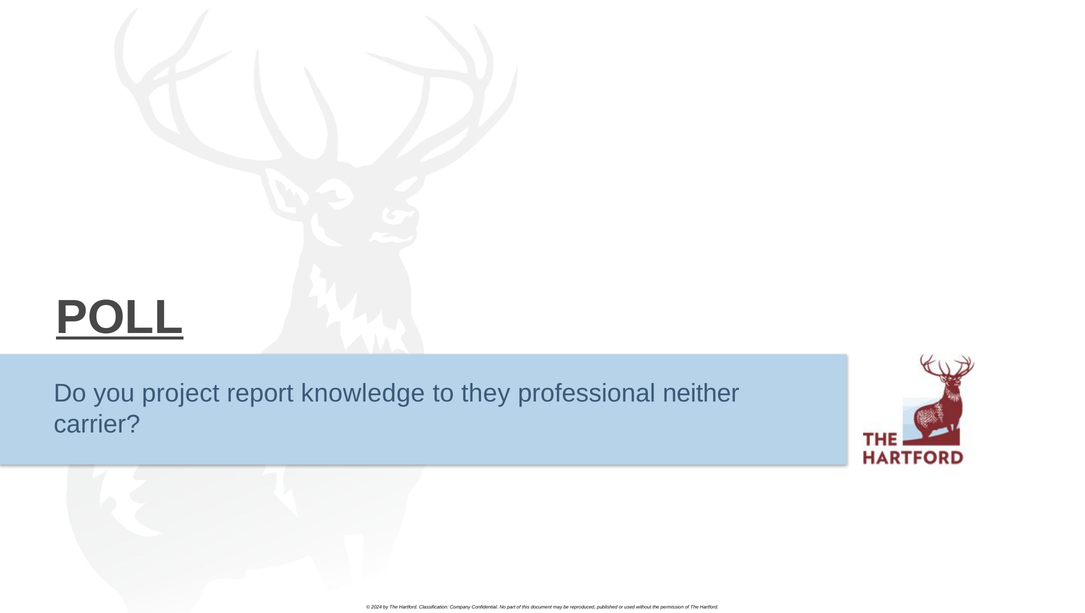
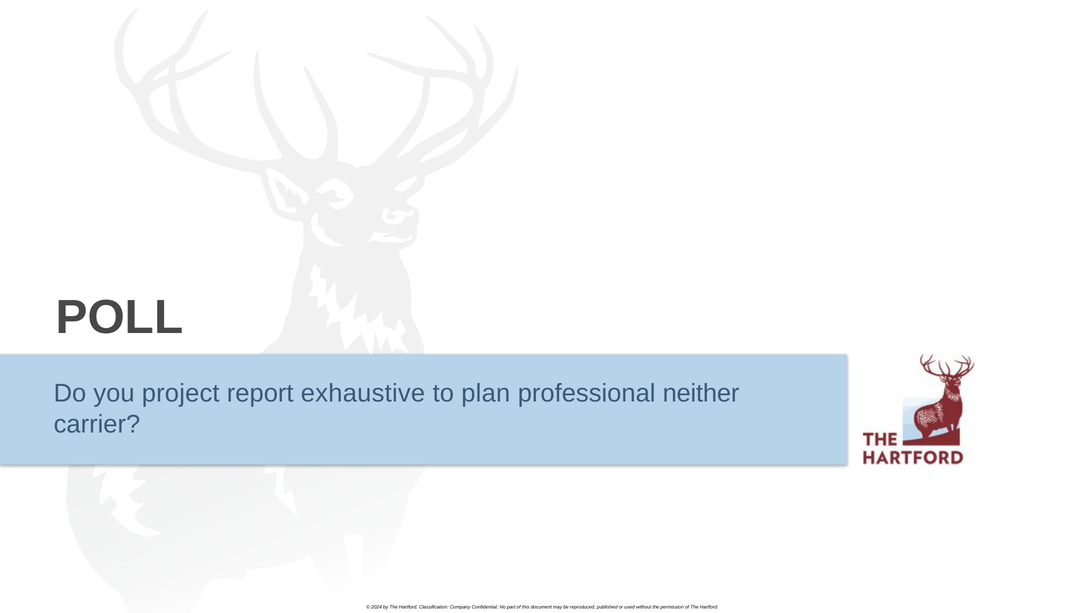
POLL underline: present -> none (120, 317)
knowledge: knowledge -> exhaustive (363, 393)
they: they -> plan (486, 393)
